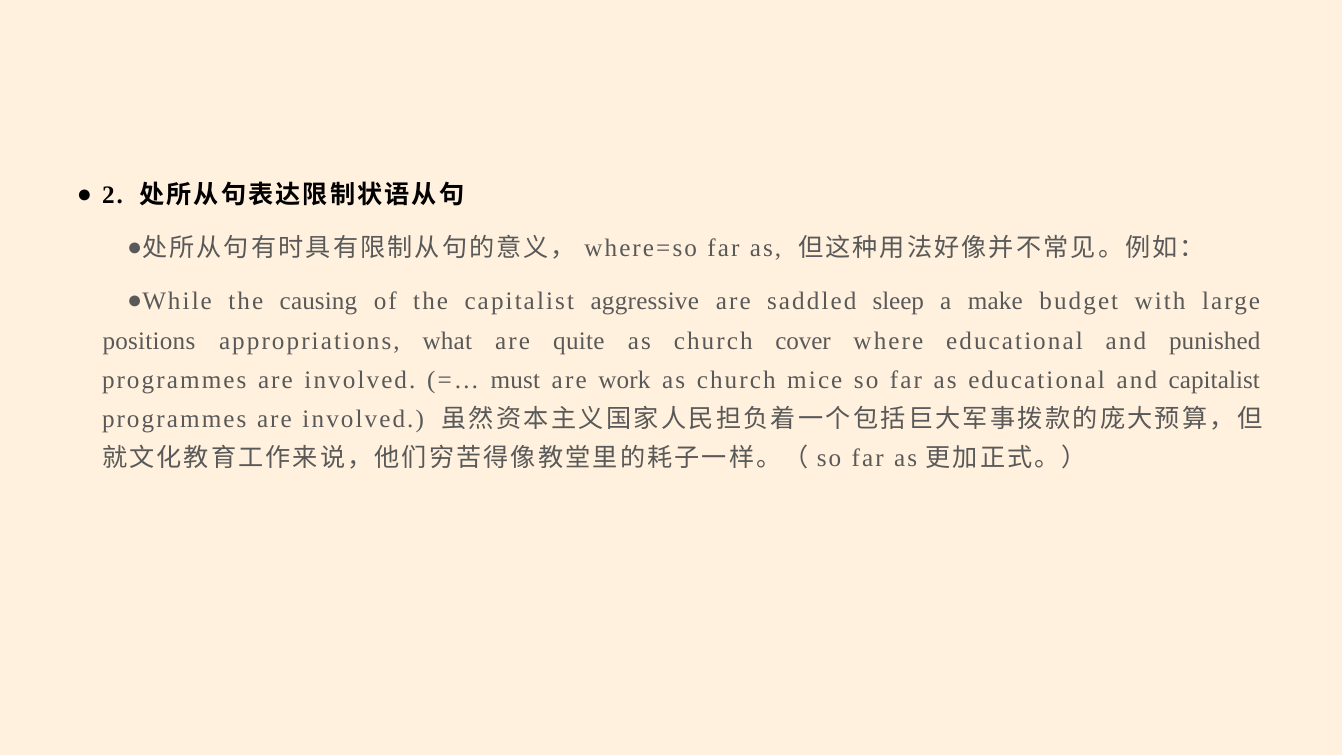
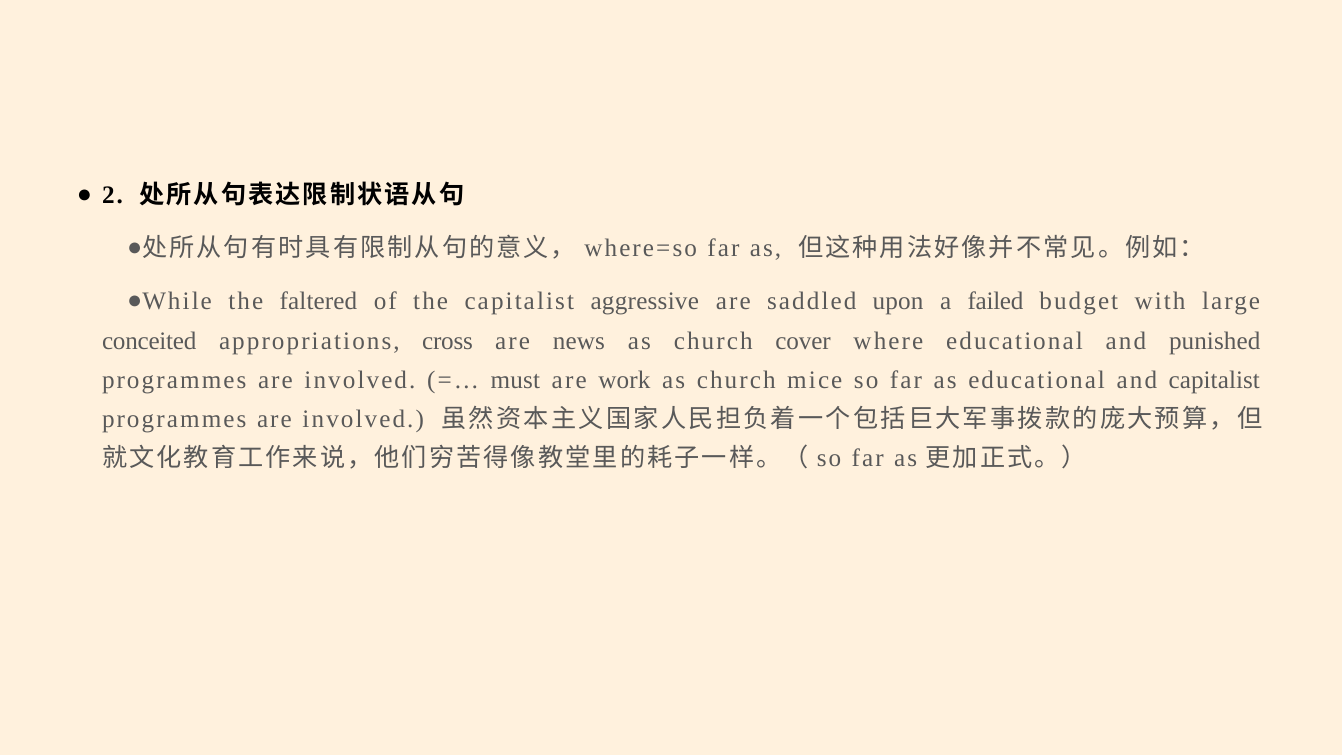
causing: causing -> faltered (318, 302)
sleep: sleep -> upon (898, 302)
make: make -> failed (996, 302)
positions: positions -> conceited (149, 341)
what: what -> cross (448, 341)
quite: quite -> news (579, 341)
